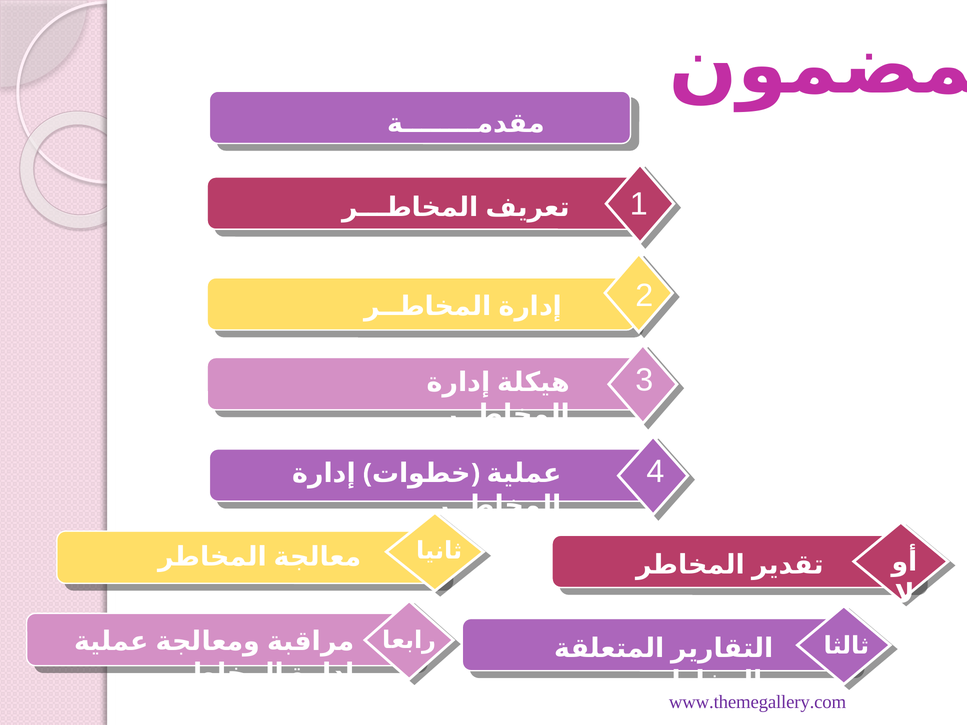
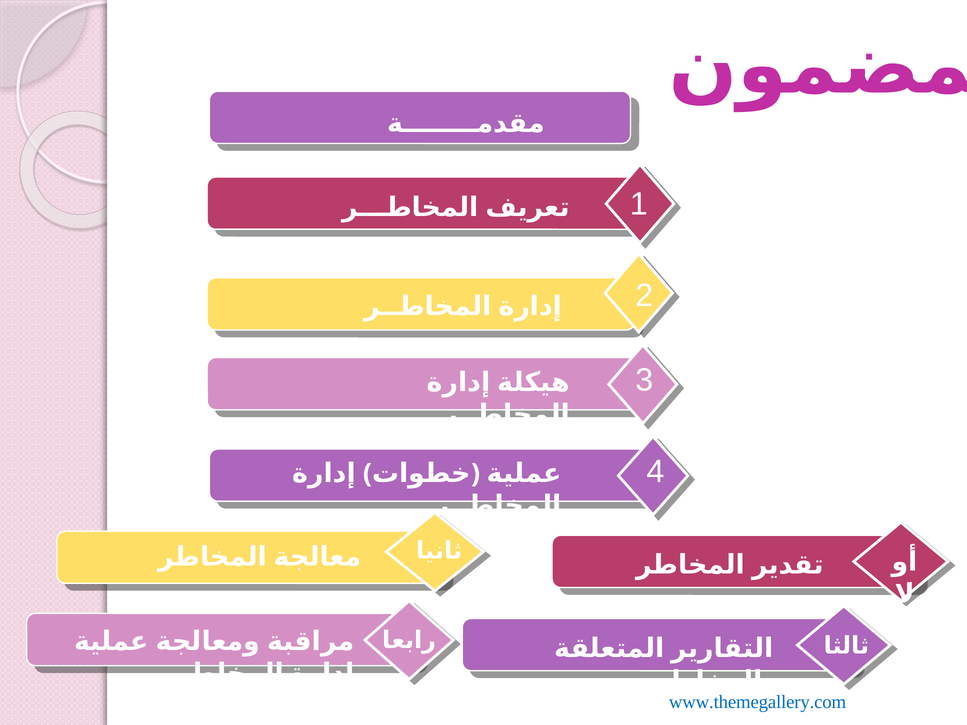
www.themegallery.com colour: purple -> blue (758, 702)
